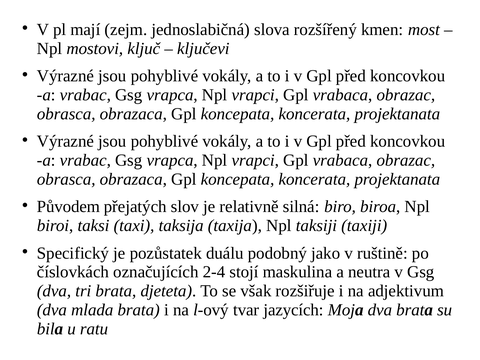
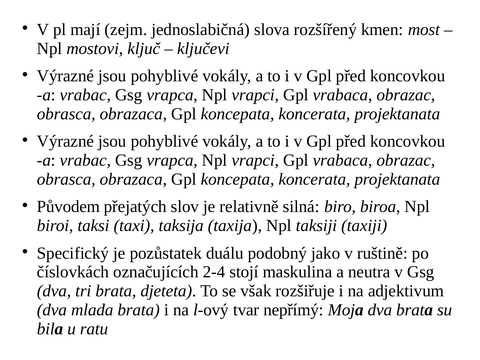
jazycích: jazycích -> nepřímý (293, 310)
